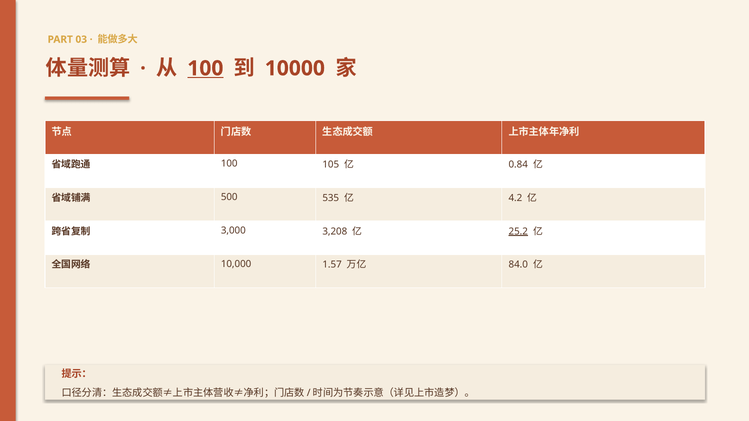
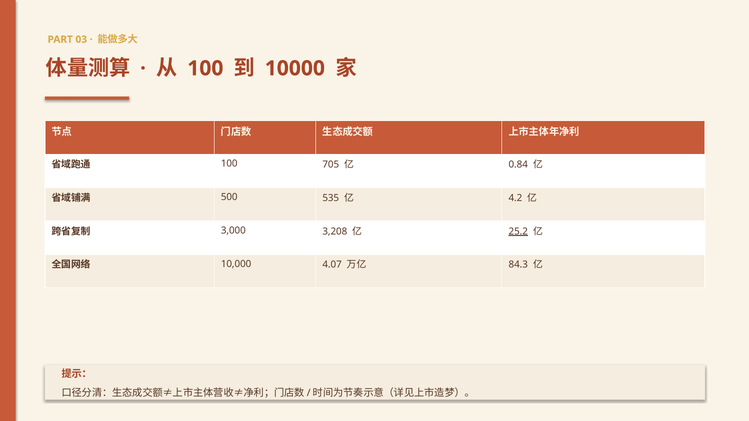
100 underline: present -> none (205, 68)
105: 105 -> 705 (331, 165)
1.57: 1.57 -> 4.07 (332, 265)
84.0: 84.0 -> 84.3 (518, 265)
